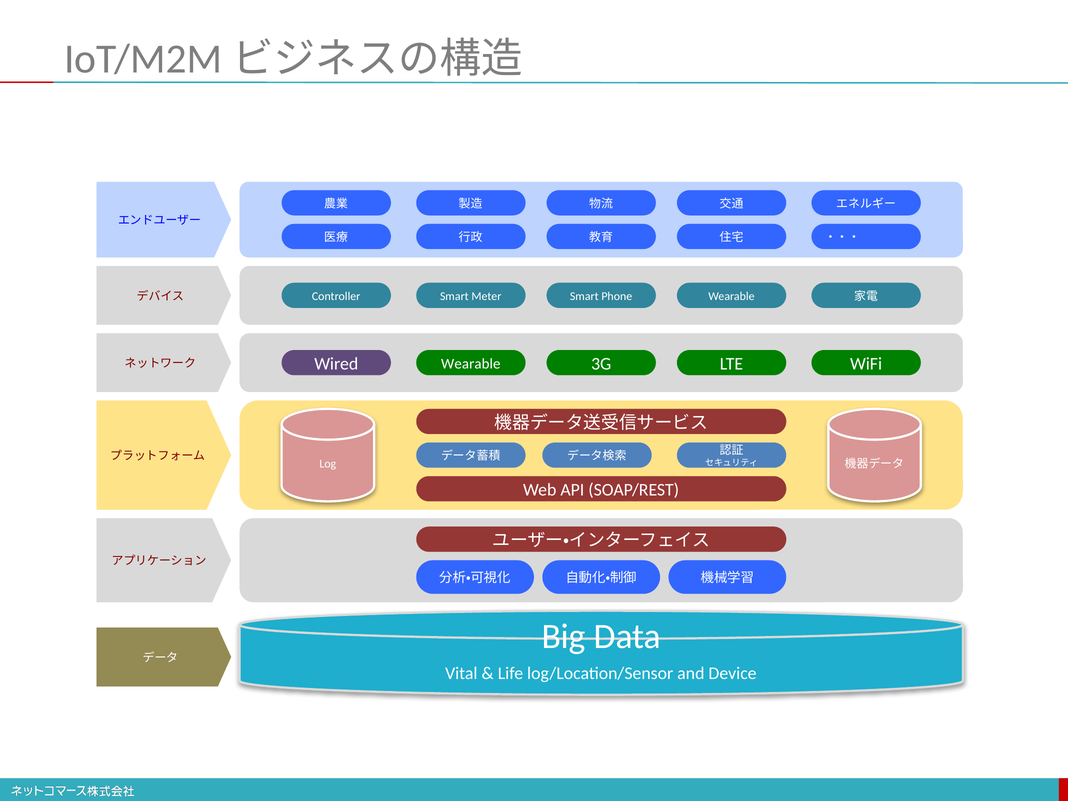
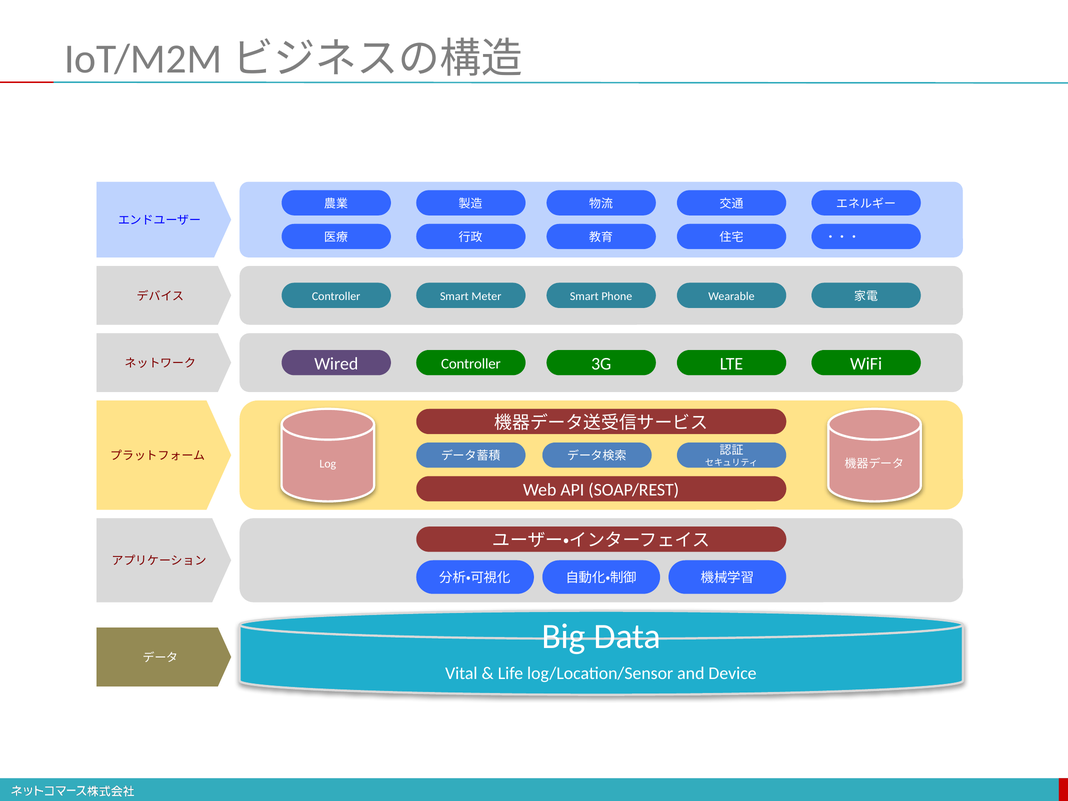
Wearable: Wearable -> Controller (471, 364)
